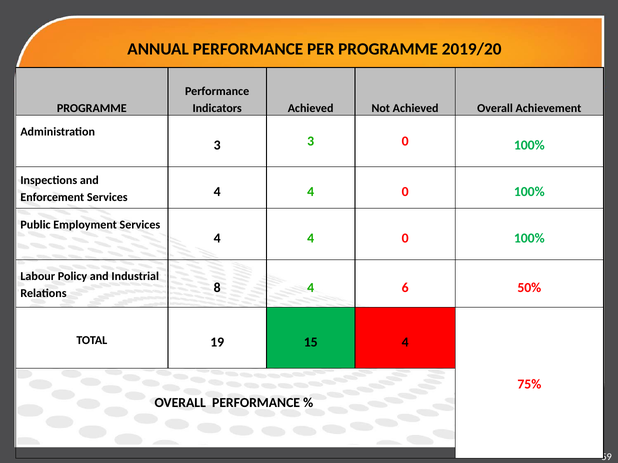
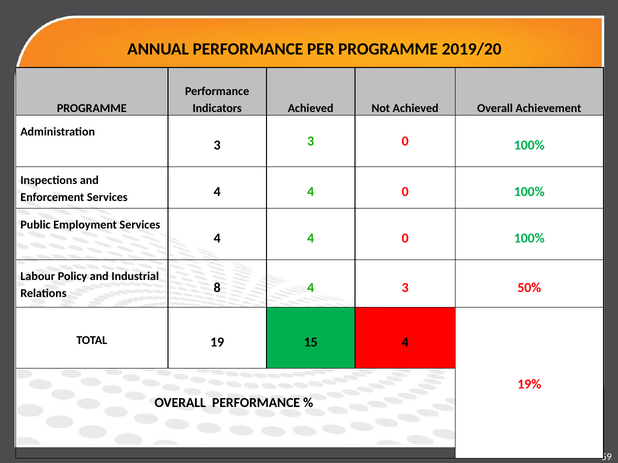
4 6: 6 -> 3 (405, 288)
75%: 75% -> 19% (529, 385)
